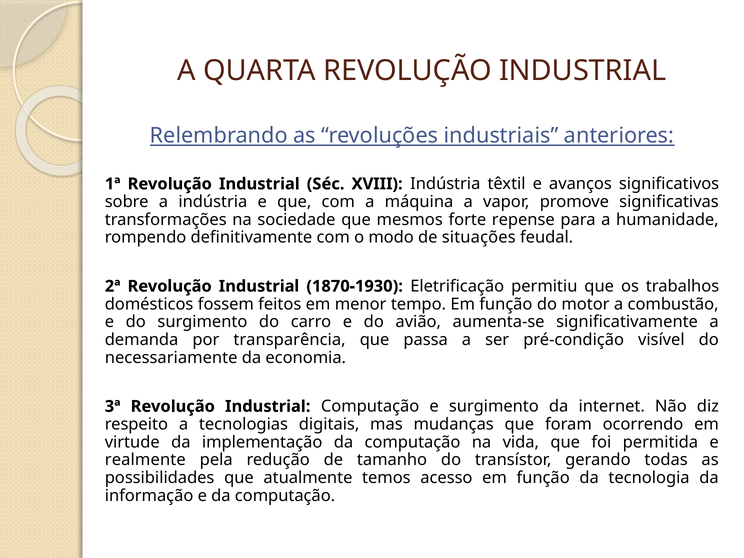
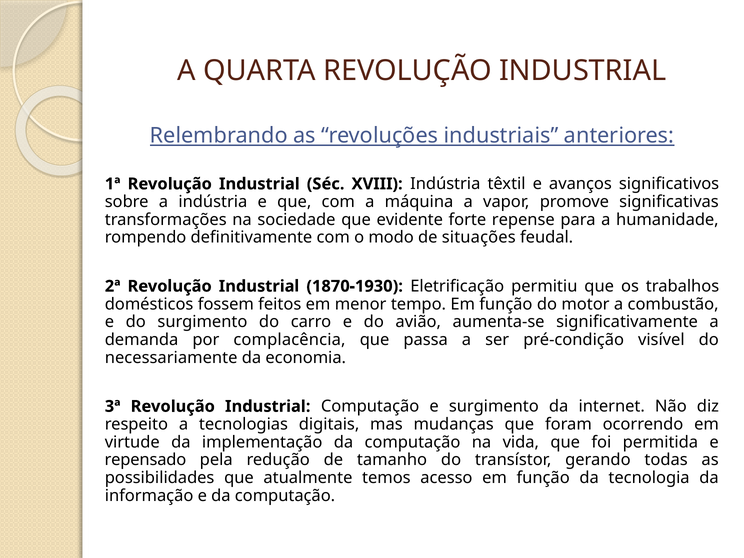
mesmos: mesmos -> evidente (410, 220)
transparência: transparência -> complacência (289, 340)
realmente: realmente -> repensado (145, 460)
